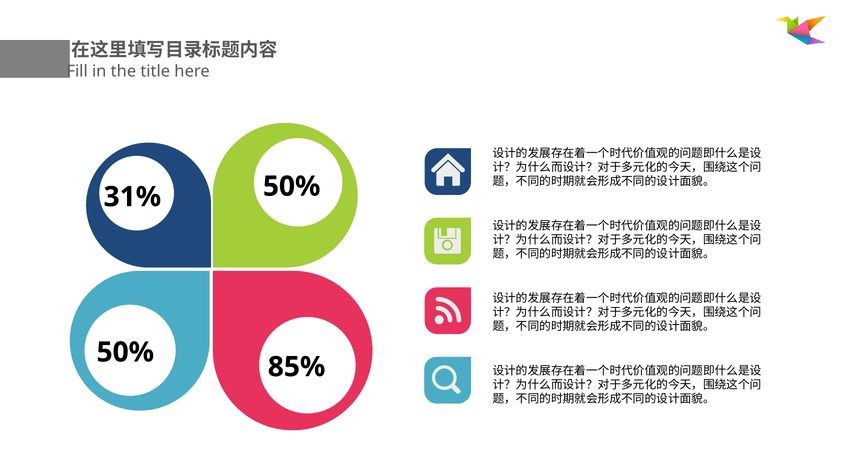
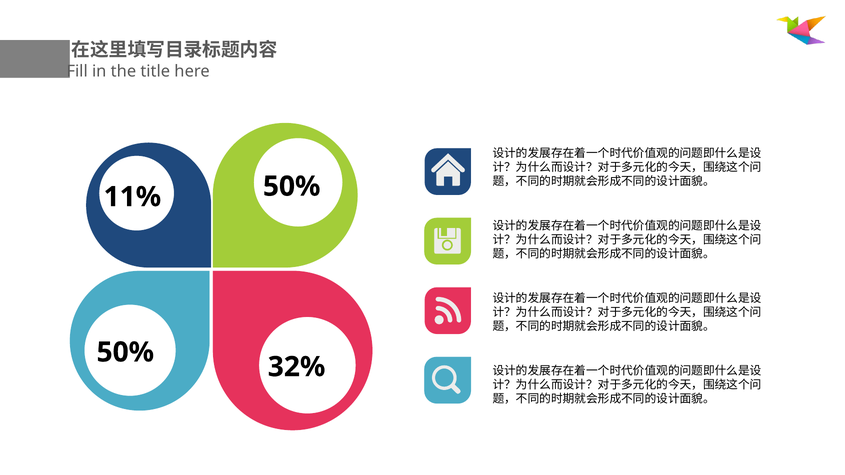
31%: 31% -> 11% (132, 197)
85%: 85% -> 32% (297, 367)
